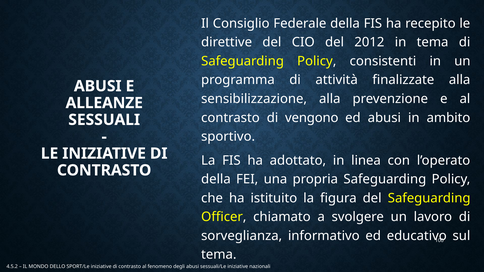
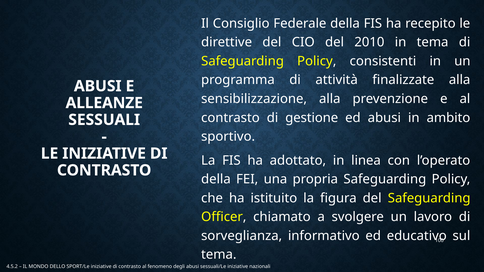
2012: 2012 -> 2010 (369, 42)
vengono: vengono -> gestione (312, 118)
